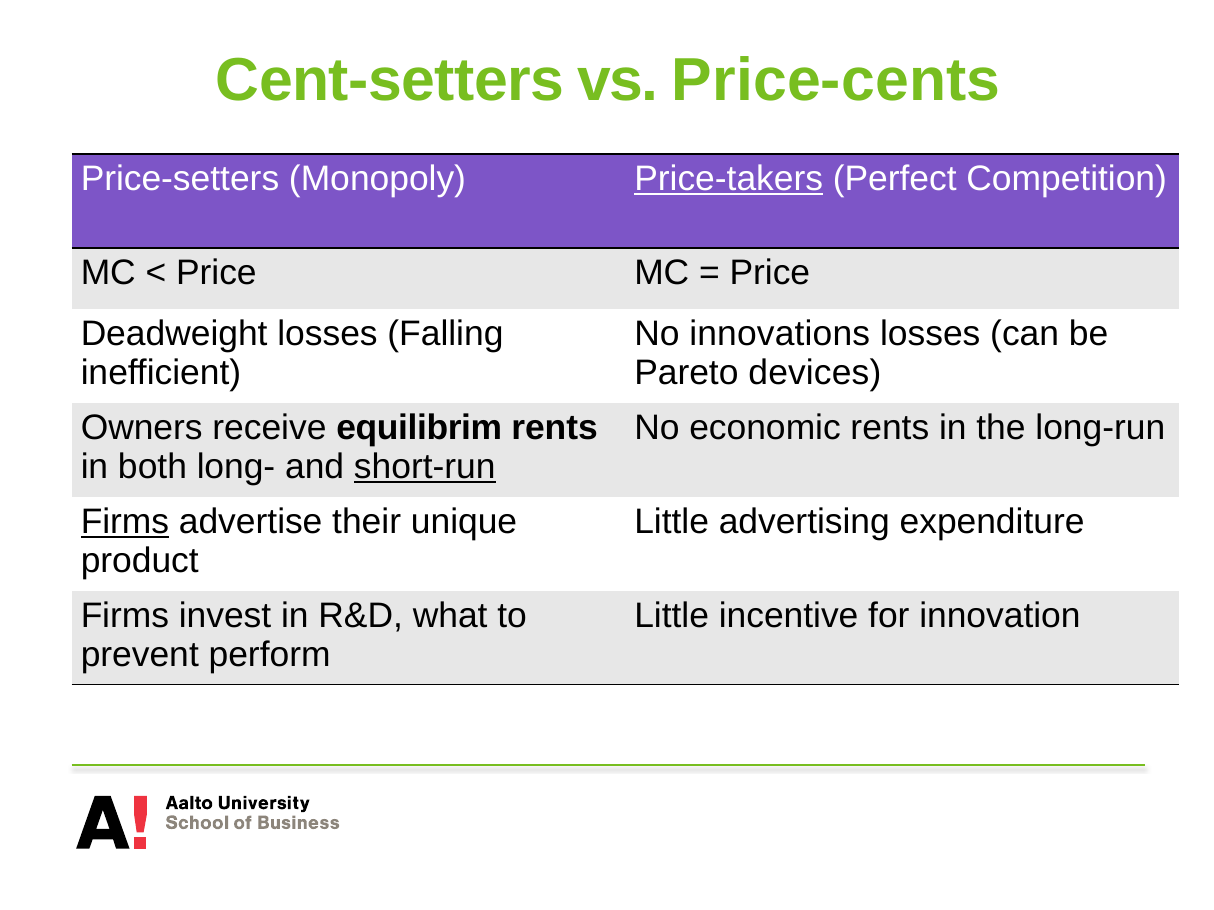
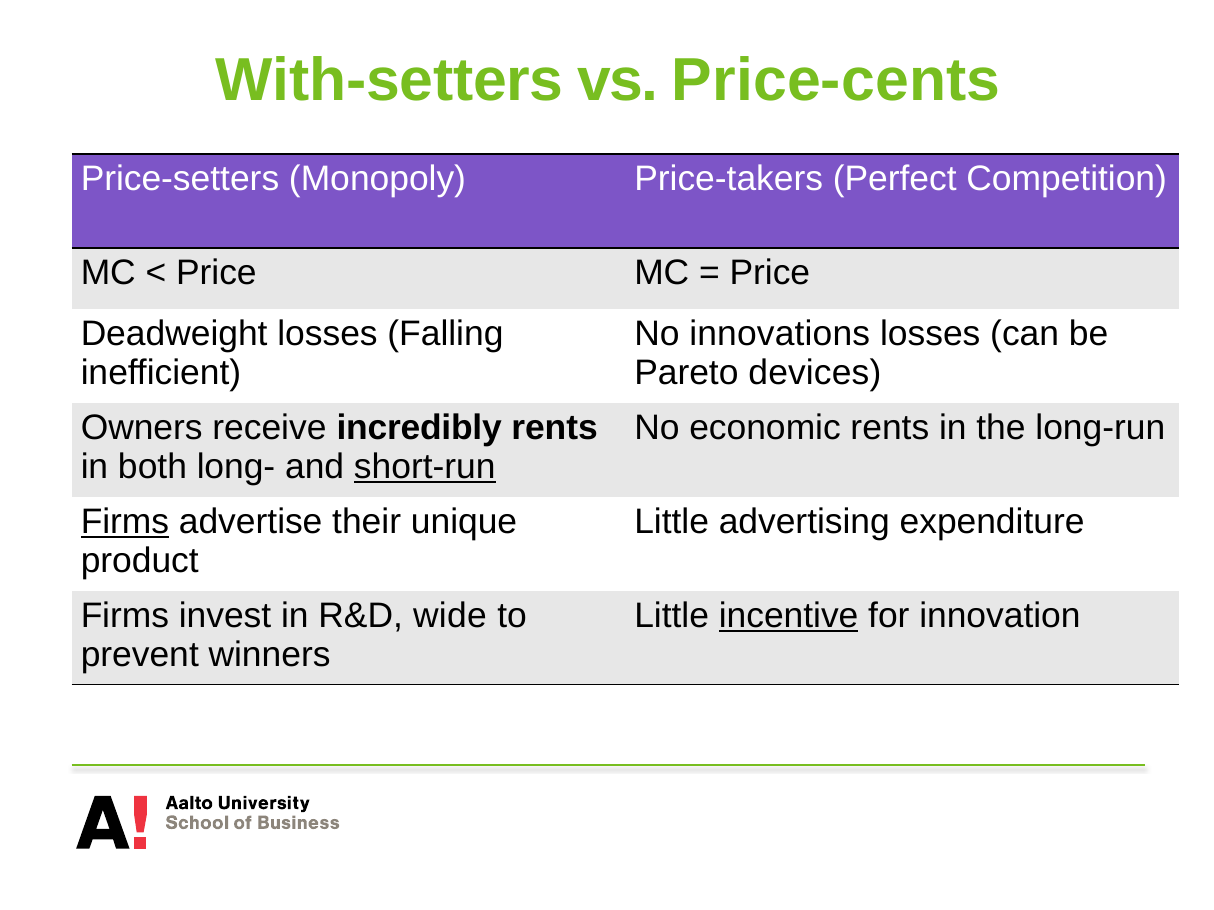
Cent-setters: Cent-setters -> With-setters (390, 80)
Price-takers underline: present -> none (729, 179)
equilibrim: equilibrim -> incredibly (419, 428)
what: what -> wide (450, 616)
incentive underline: none -> present (789, 616)
perform: perform -> winners (270, 655)
